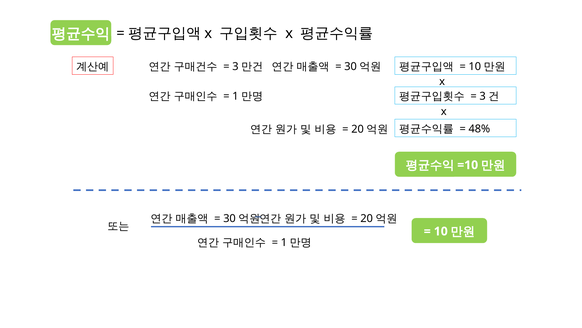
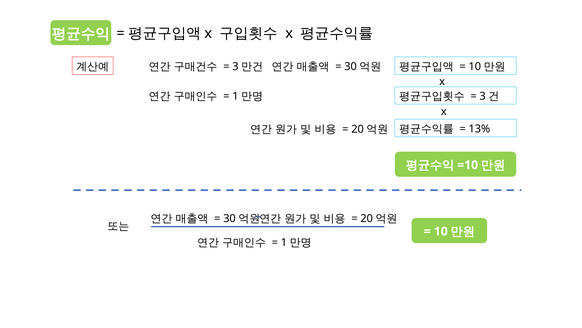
48%: 48% -> 13% (479, 129)
